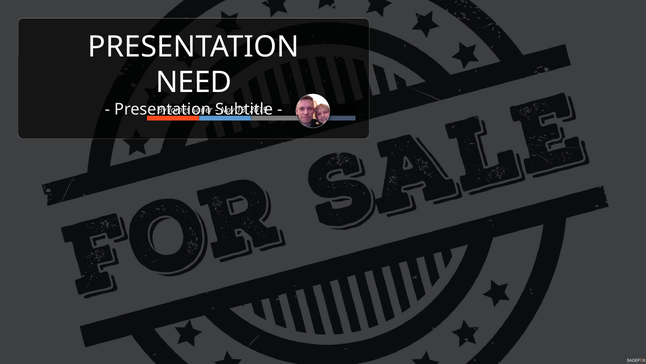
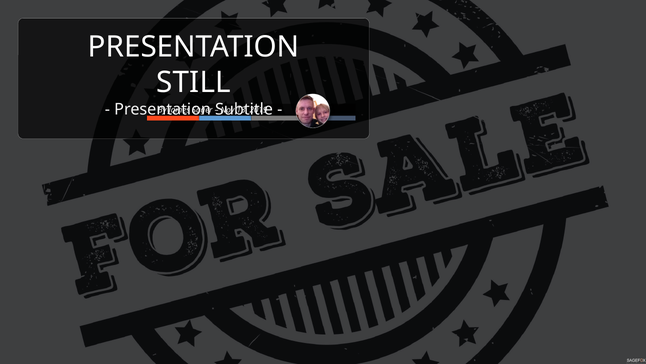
NEED: NEED -> STILL (194, 83)
